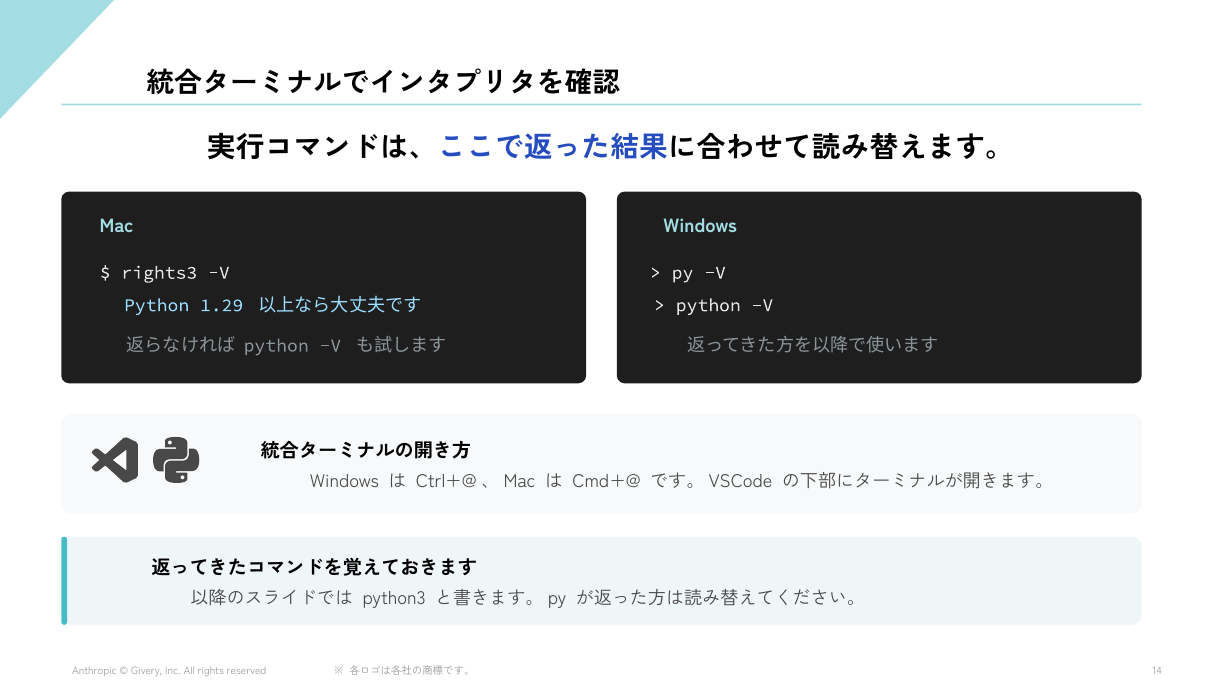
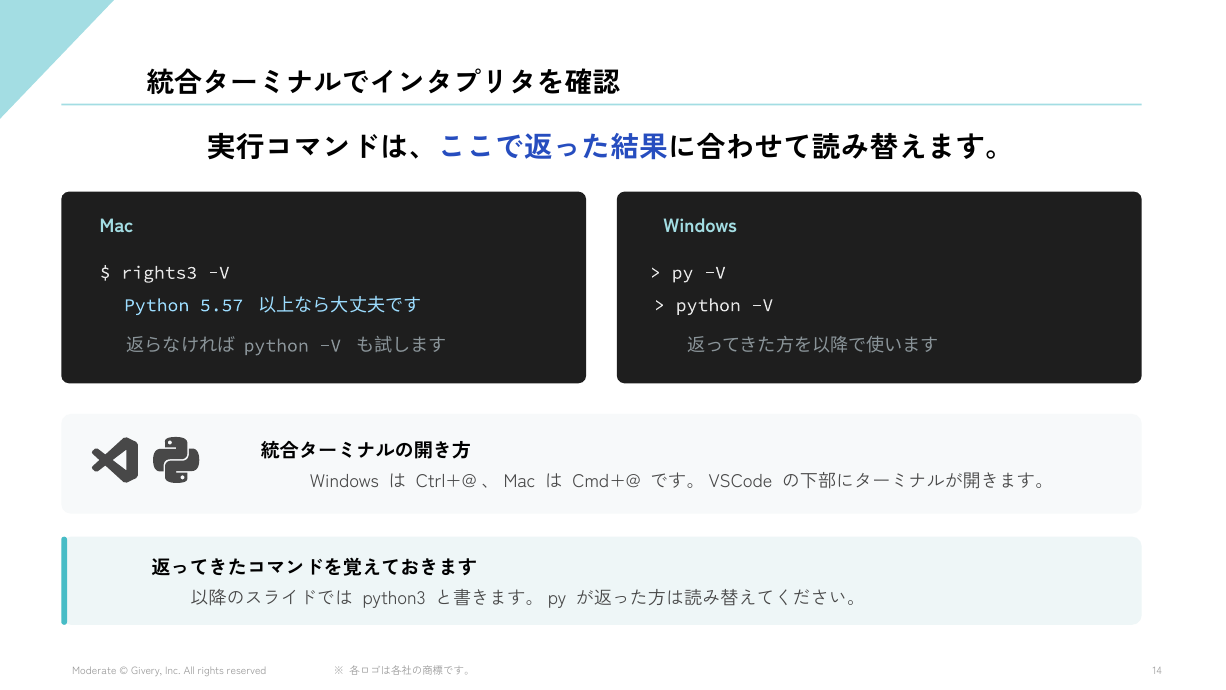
1.29: 1.29 -> 5.57 (222, 305)
Anthropic: Anthropic -> Moderate (94, 670)
